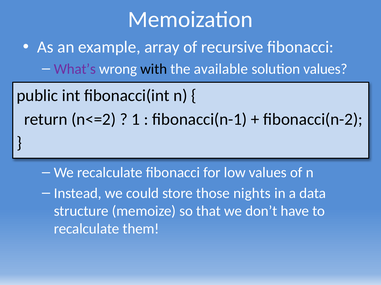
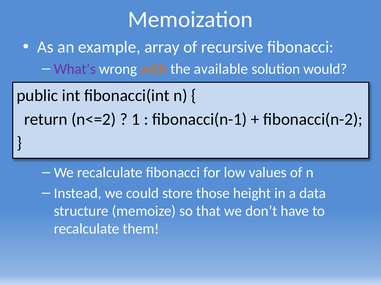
with colour: black -> orange (154, 69)
solution values: values -> would (325, 69)
nights: nights -> height (252, 194)
